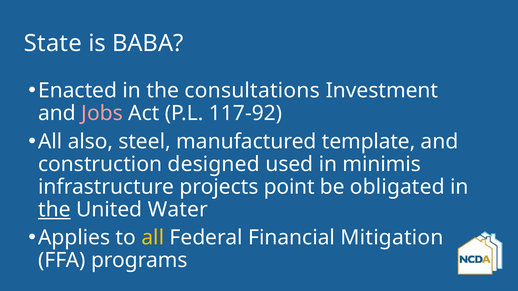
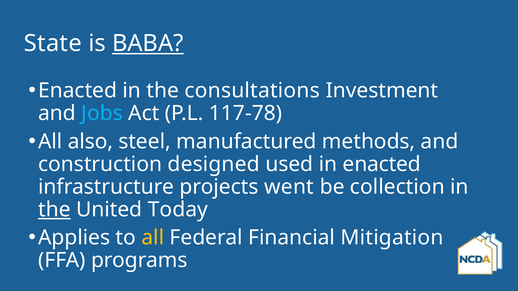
BABA underline: none -> present (148, 44)
Jobs colour: pink -> light blue (102, 113)
117-92: 117-92 -> 117-78 (246, 113)
template: template -> methods (369, 142)
in minimis: minimis -> enacted (382, 164)
point: point -> went (289, 187)
obligated: obligated -> collection (397, 187)
Water: Water -> Today (178, 210)
